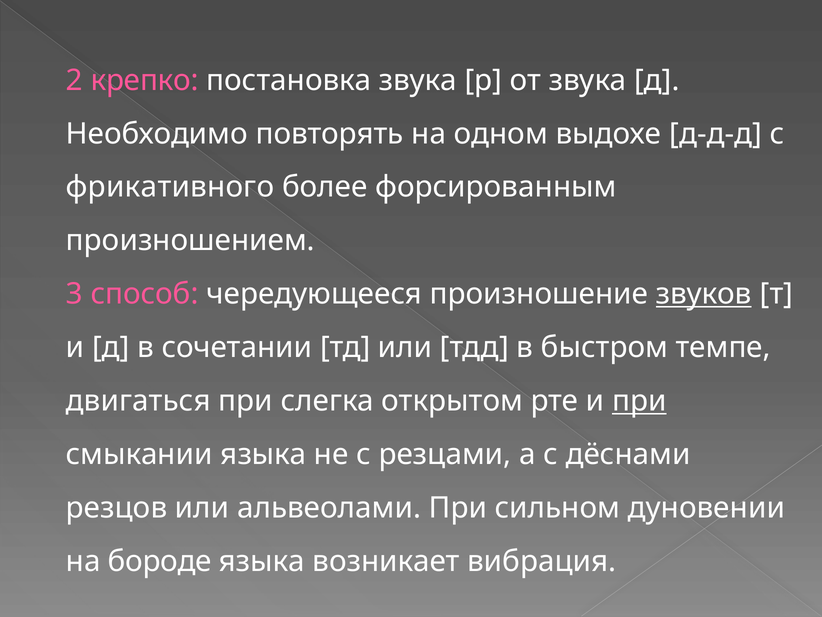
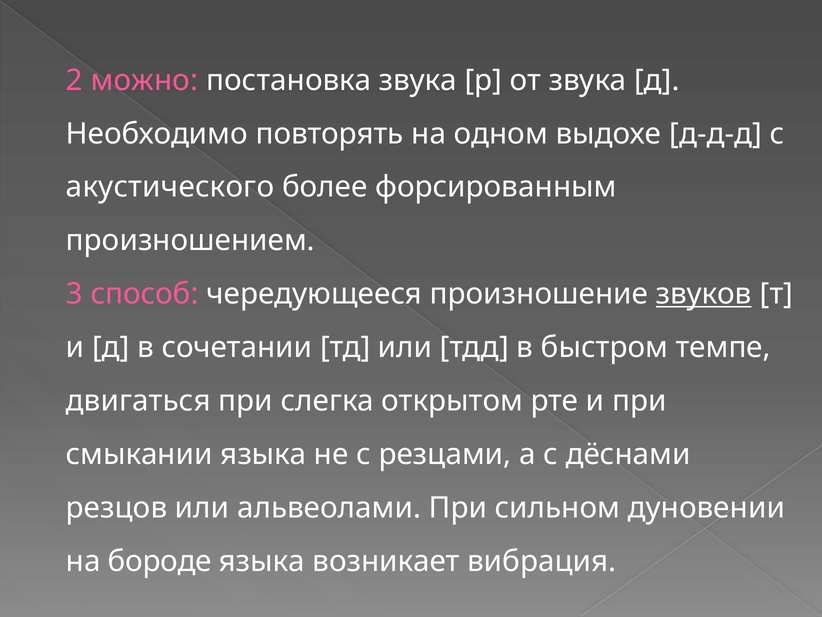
крепко: крепко -> можно (144, 80)
фрикативного: фрикативного -> акустического (170, 187)
при underline: present -> none (639, 401)
